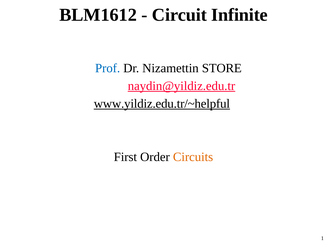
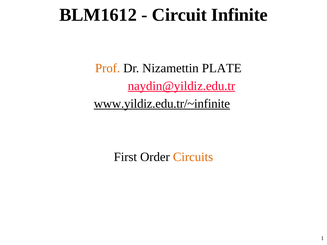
Prof colour: blue -> orange (108, 68)
STORE: STORE -> PLATE (222, 68)
www.yildiz.edu.tr/~helpful: www.yildiz.edu.tr/~helpful -> www.yildiz.edu.tr/~infinite (162, 104)
